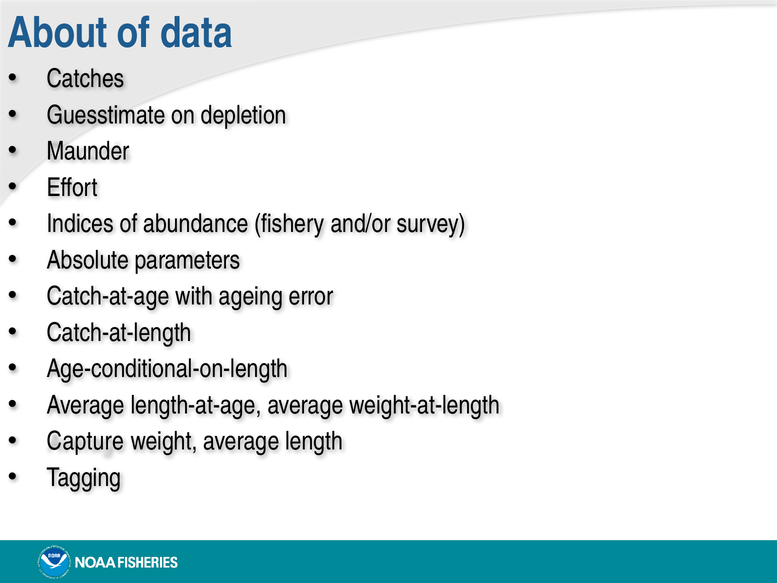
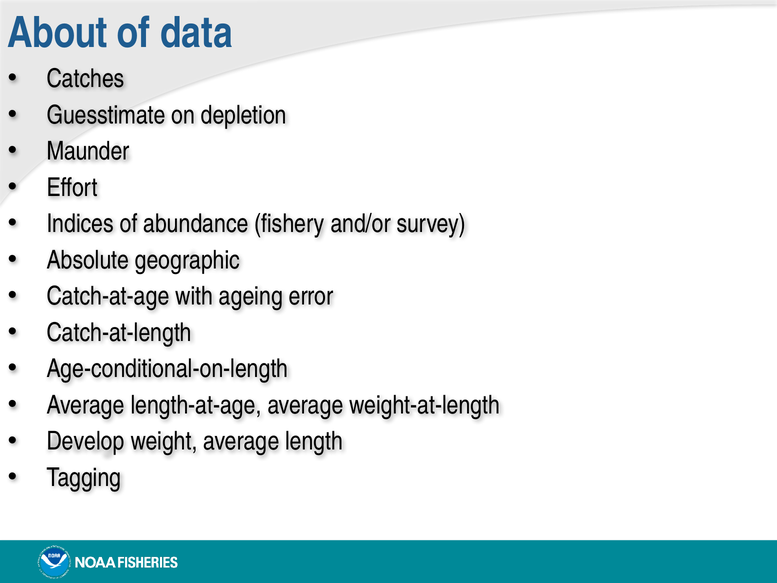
parameters: parameters -> geographic (187, 260)
Capture: Capture -> Develop (86, 441)
